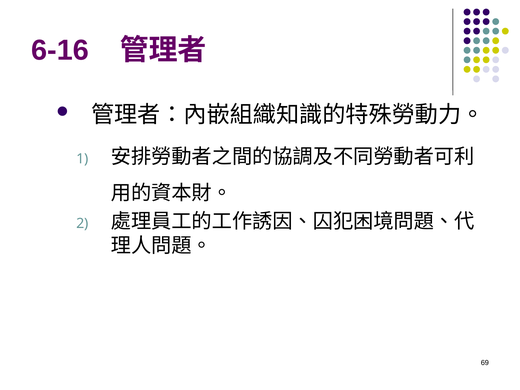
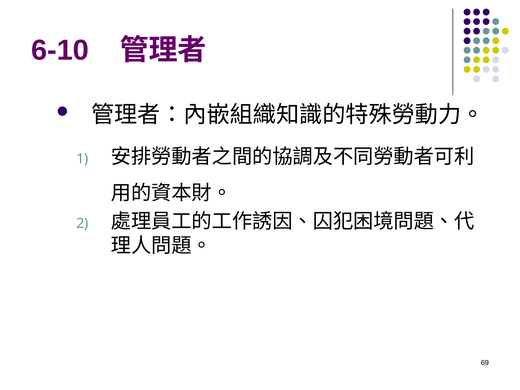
6-16: 6-16 -> 6-10 (60, 50)
